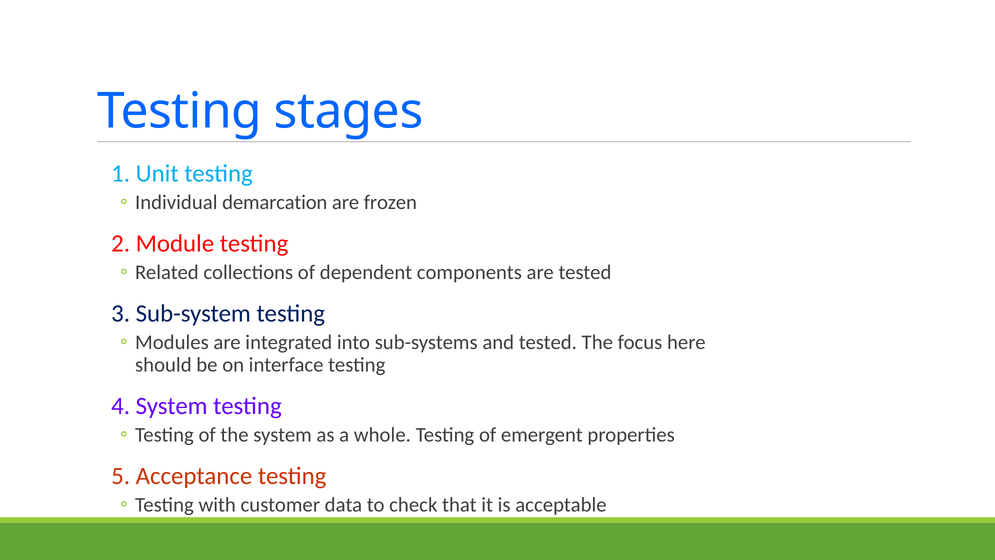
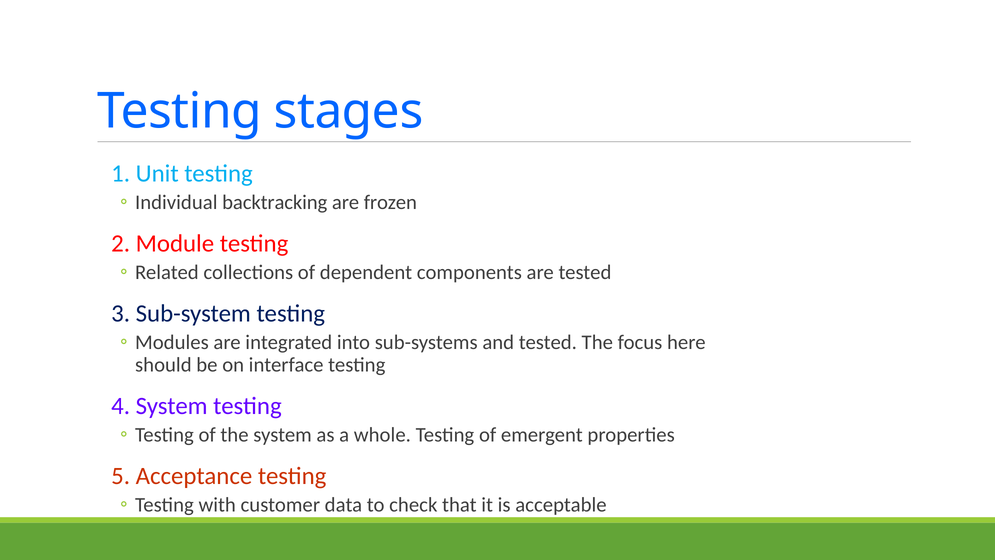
demarcation: demarcation -> backtracking (275, 202)
